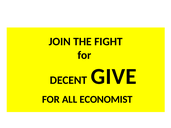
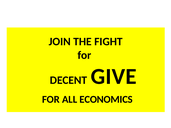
ECONOMIST: ECONOMIST -> ECONOMICS (106, 100)
